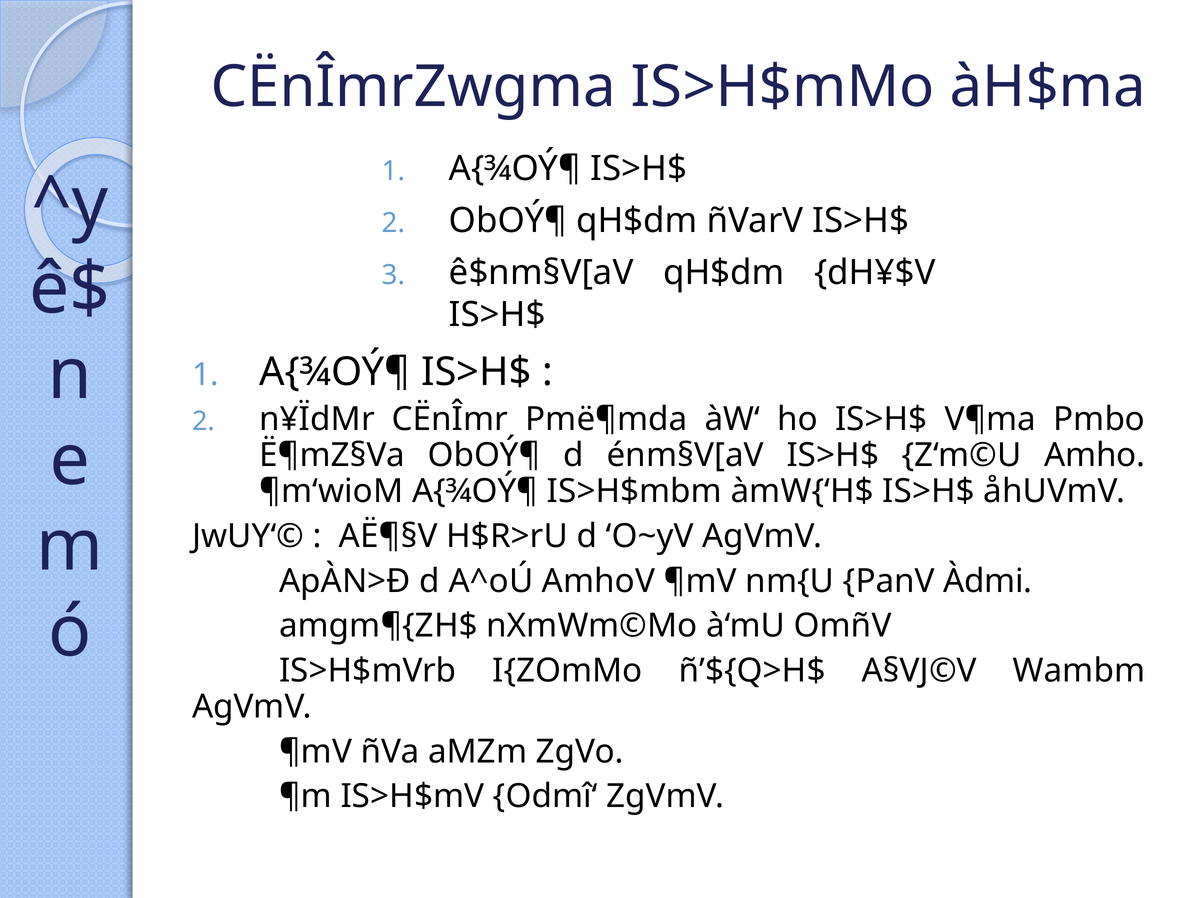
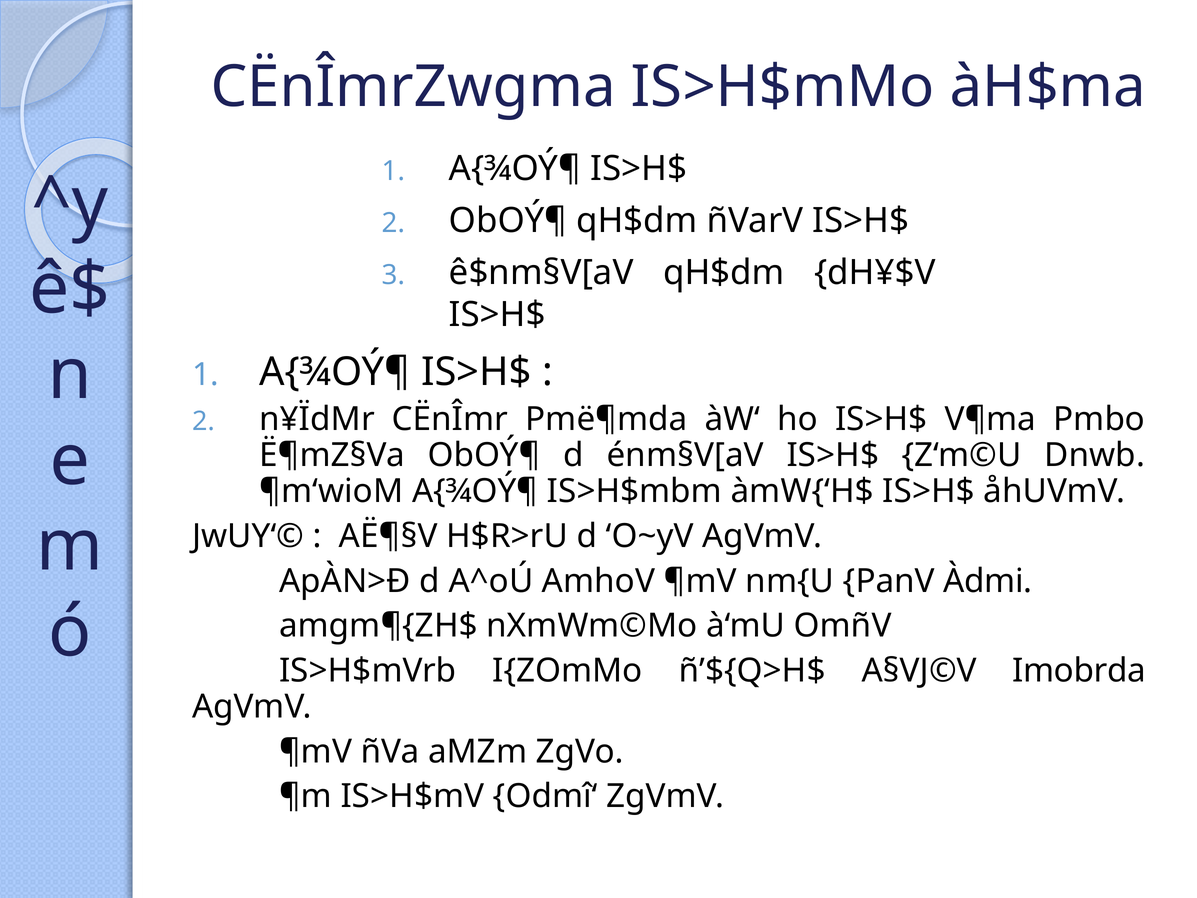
Amho: Amho -> Dnwb (1095, 455)
Wambm: Wambm -> Imobrda (1079, 671)
